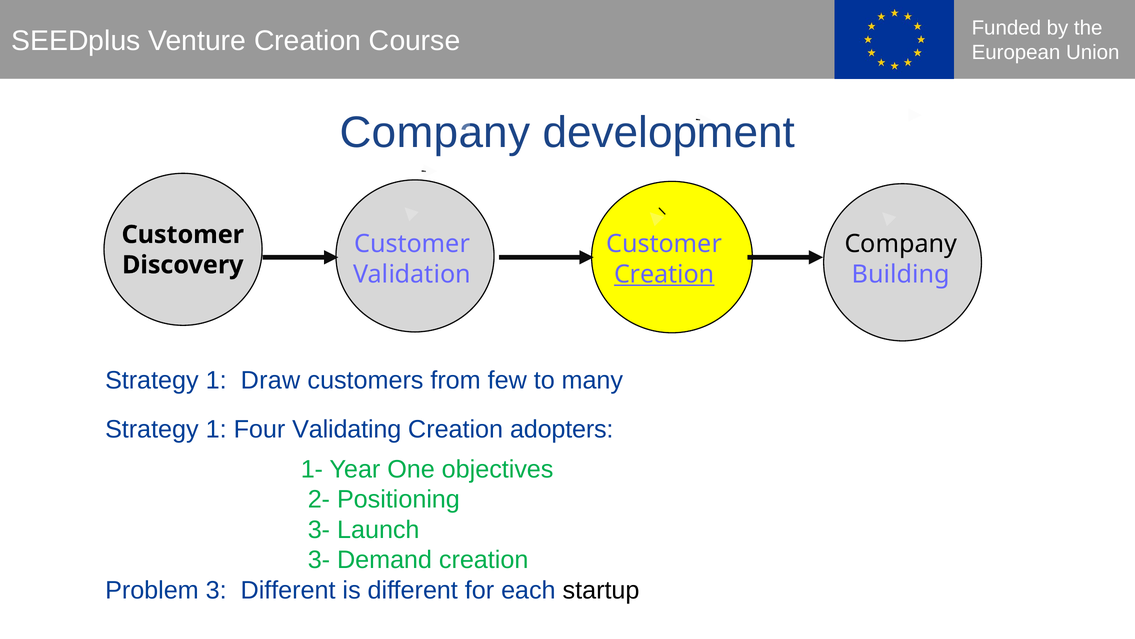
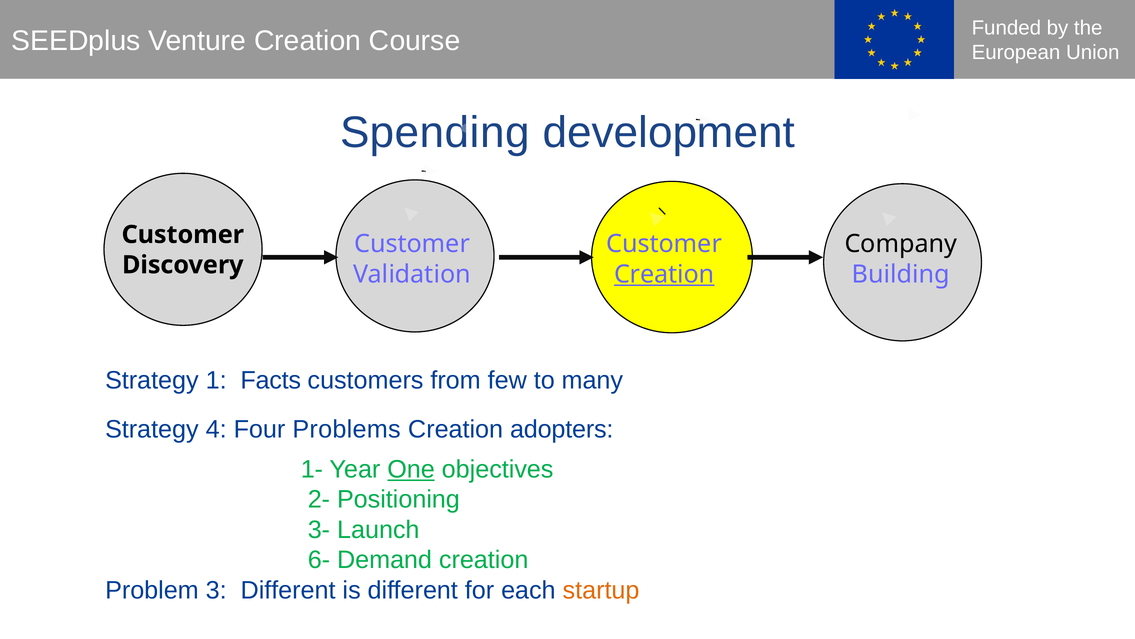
Company: Company -> Spending (435, 132)
Draw: Draw -> Facts (271, 380)
1: 1 -> 4 (216, 429)
Validating: Validating -> Problems (347, 429)
One underline: none -> present (411, 469)
3-: 3- -> 6- (319, 560)
startup colour: black -> orange (601, 590)
